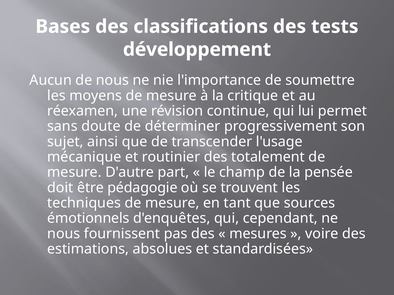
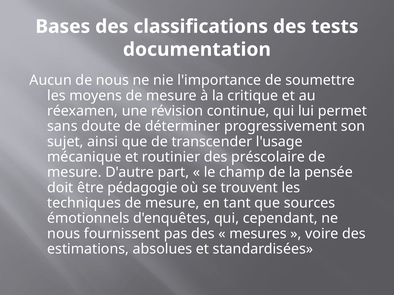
développement: développement -> documentation (197, 50)
totalement: totalement -> préscolaire (268, 157)
